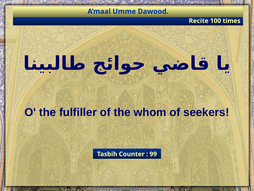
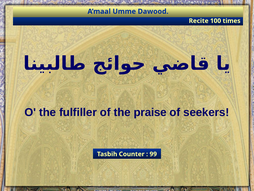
whom: whom -> praise (150, 112)
